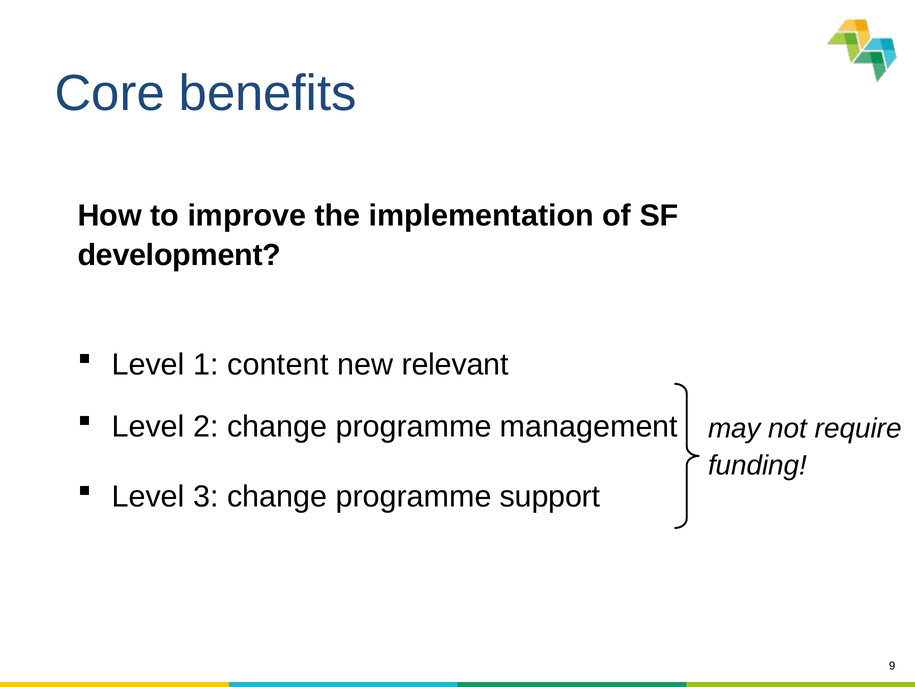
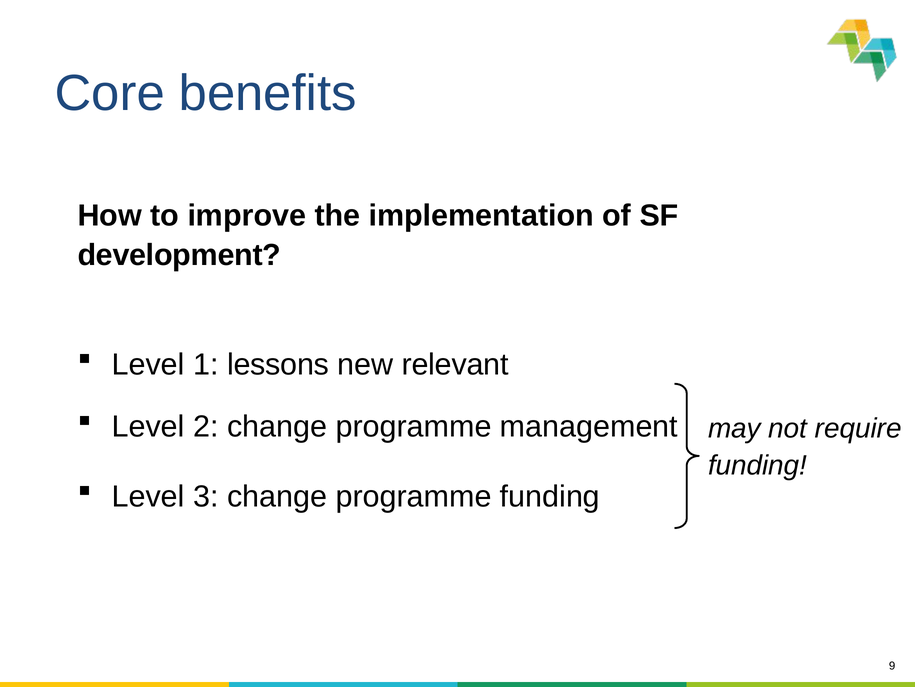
content: content -> lessons (278, 364)
programme support: support -> funding (550, 496)
